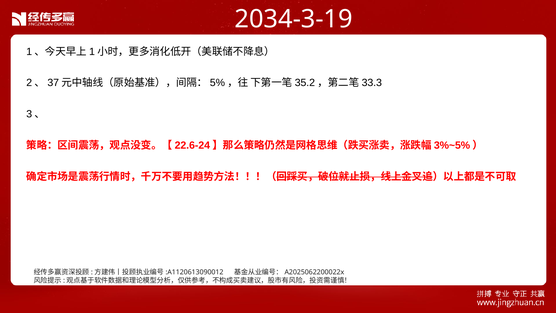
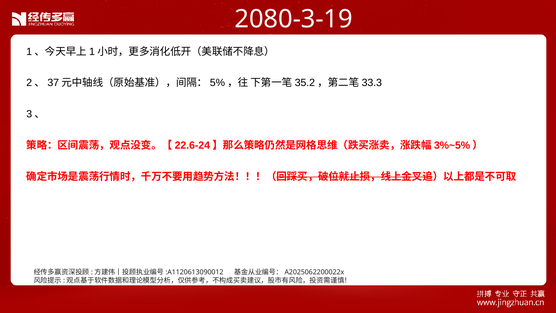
2034-3-19: 2034-3-19 -> 2080-3-19 (294, 19)
